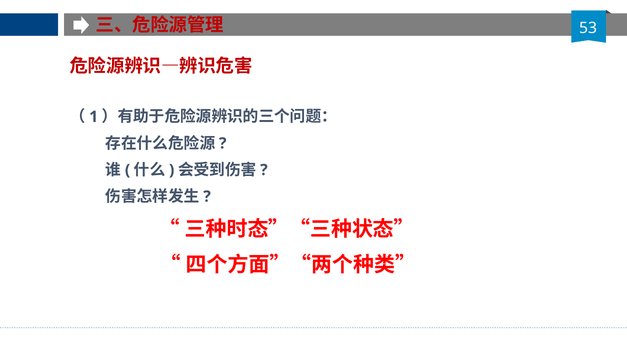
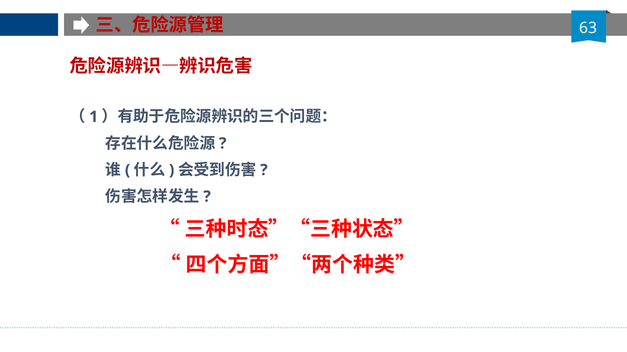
53: 53 -> 63 (588, 28)
